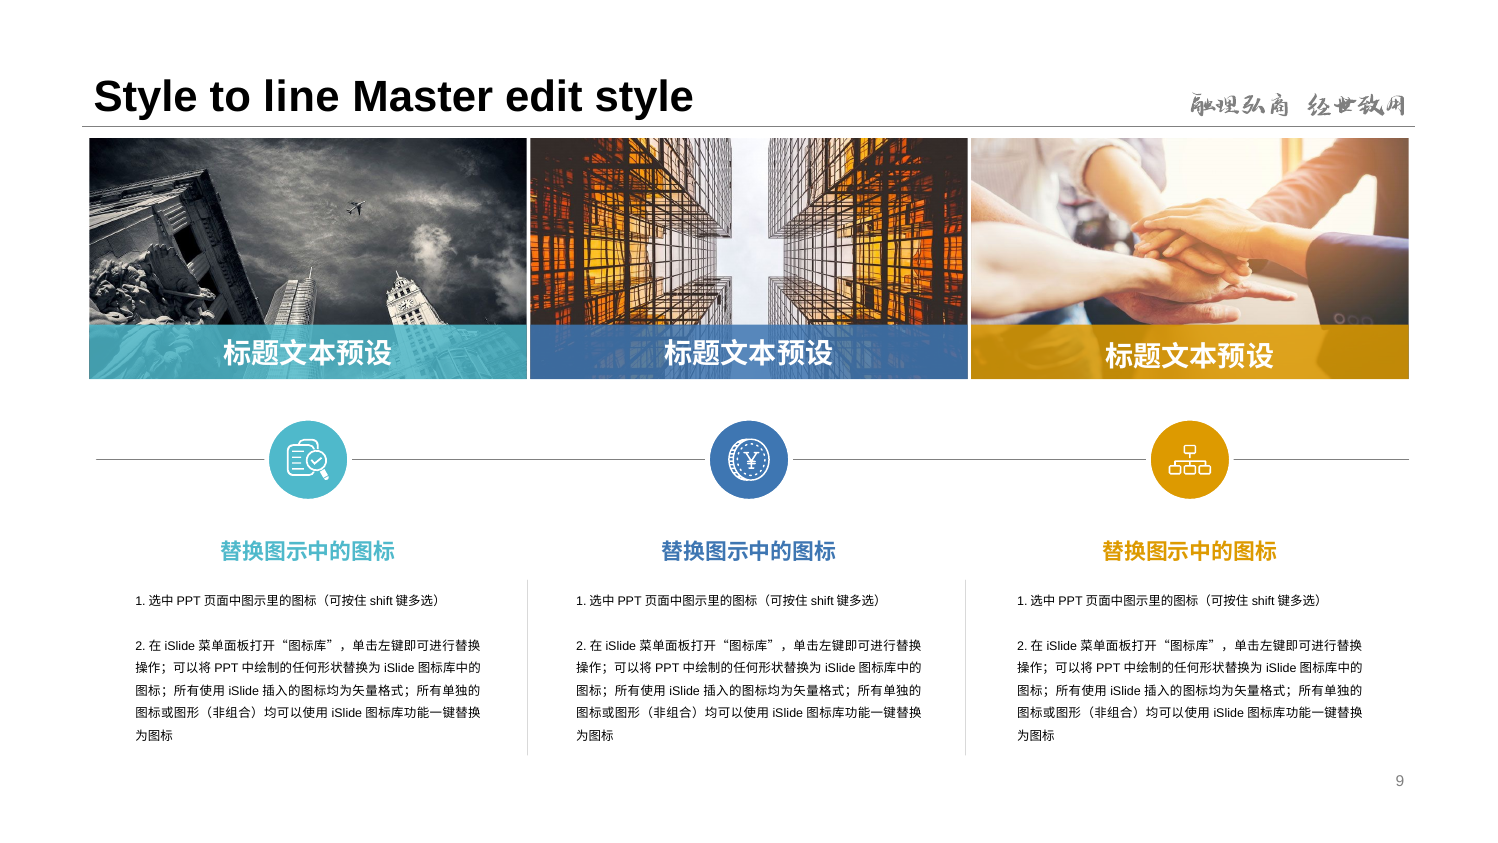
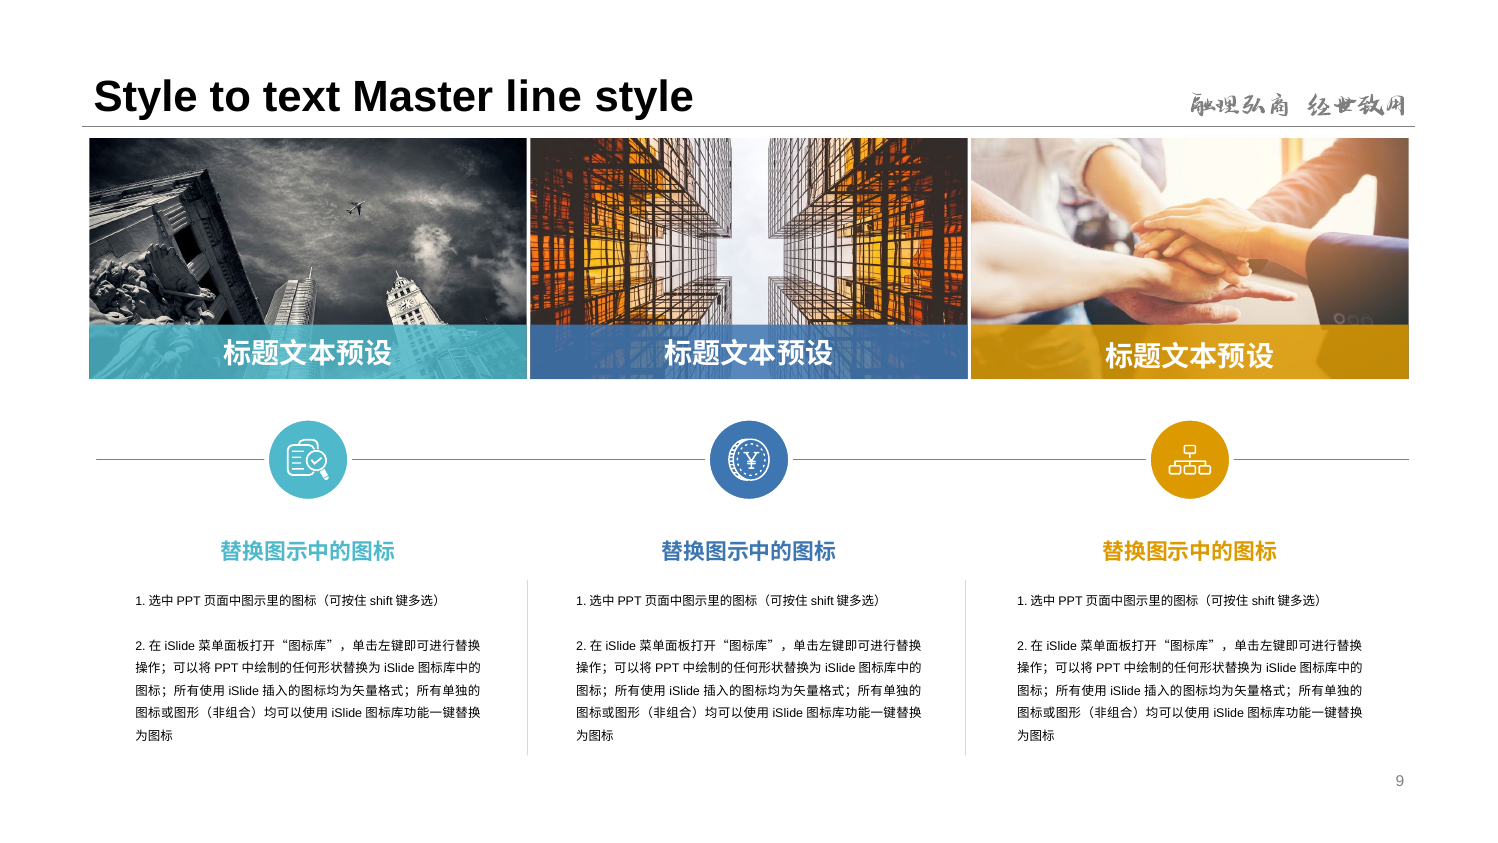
line: line -> text (302, 97)
edit: edit -> line (544, 97)
